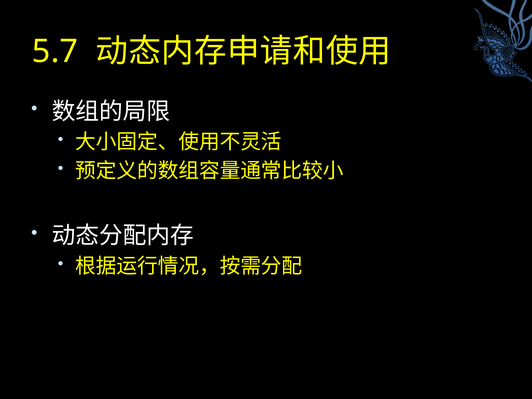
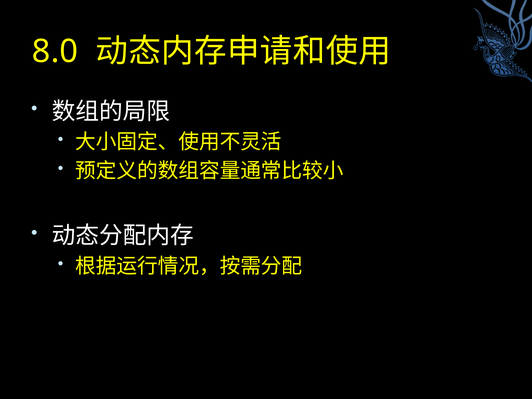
5.7: 5.7 -> 8.0 (55, 51)
